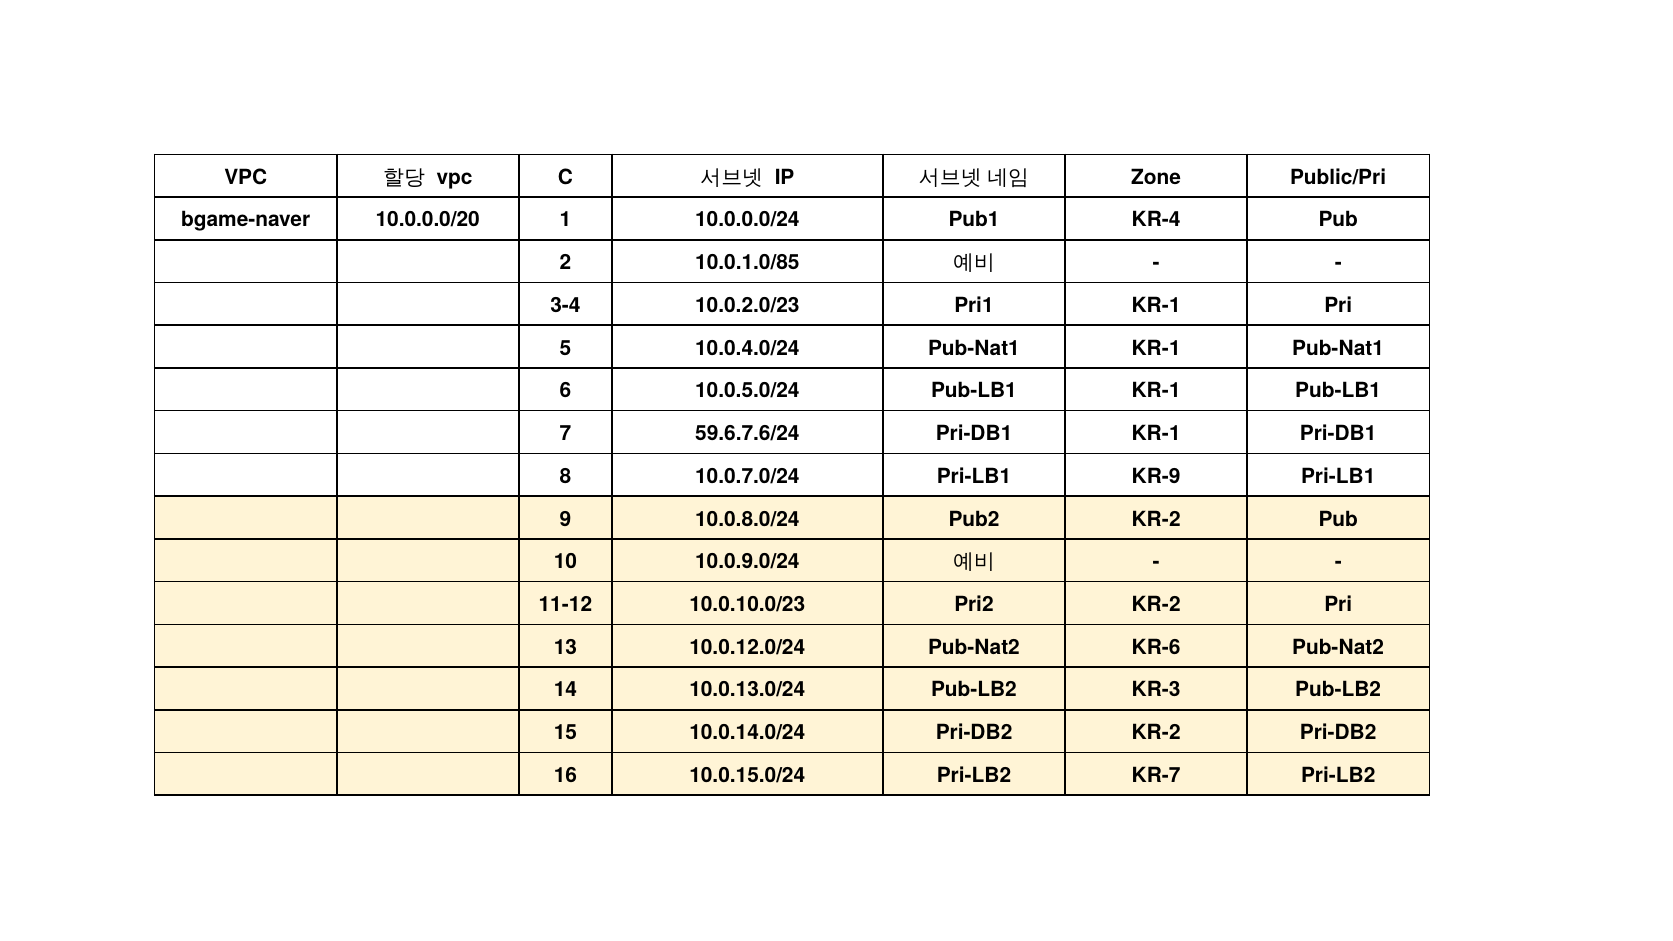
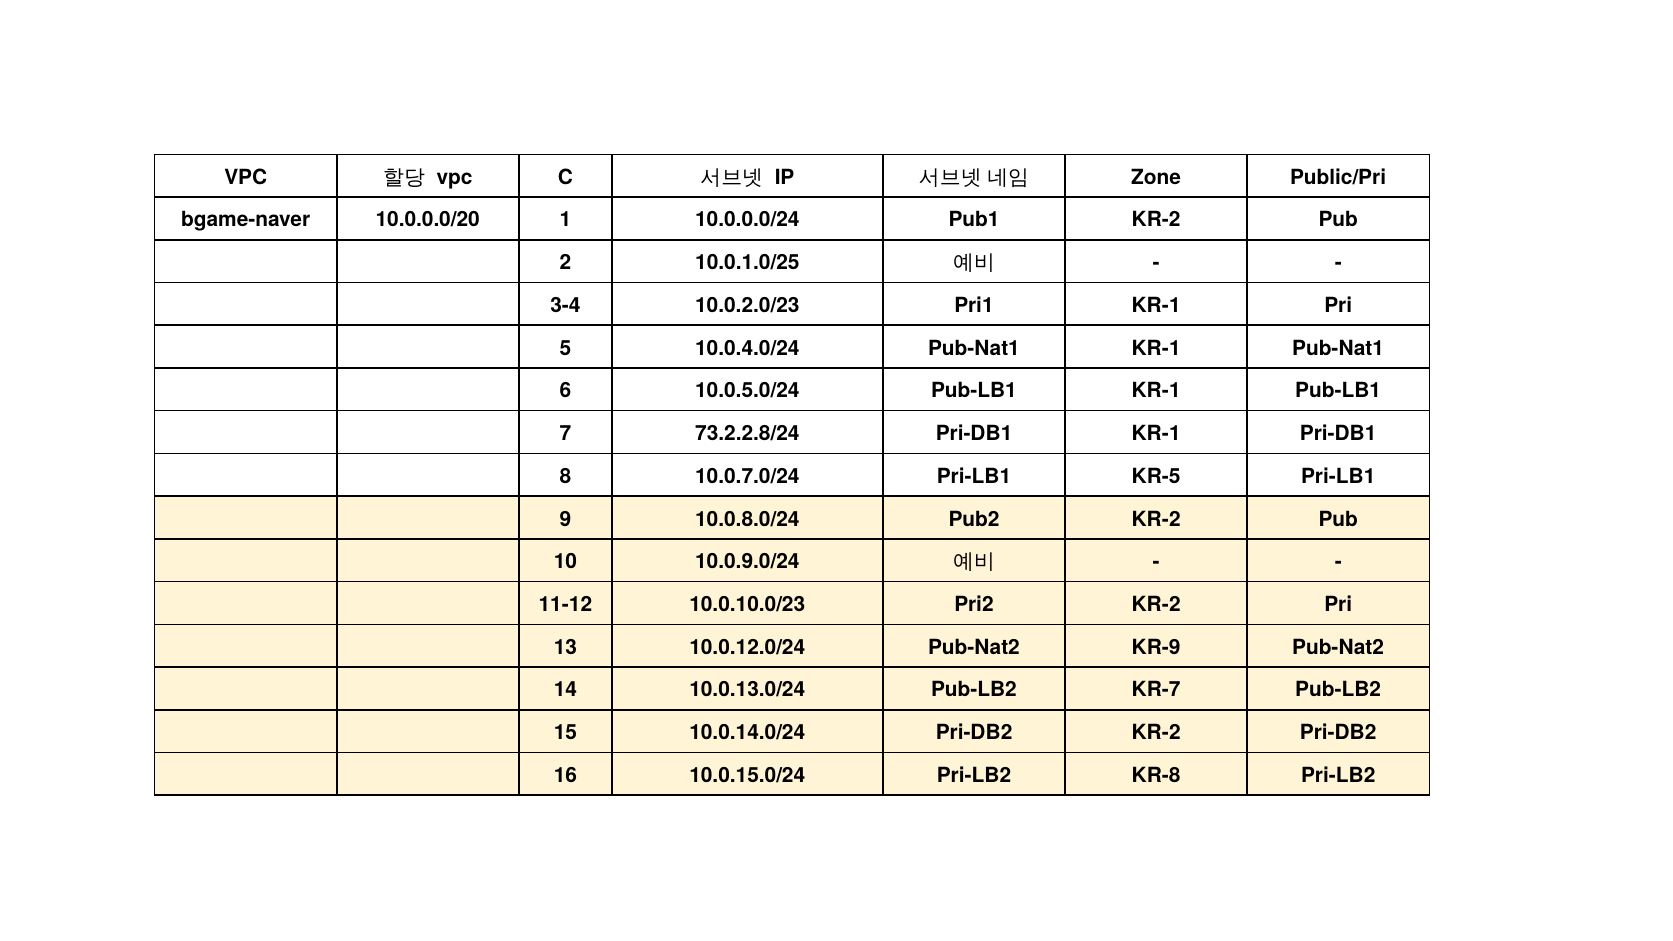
Pub1 KR-4: KR-4 -> KR-2 (1156, 220)
10.0.1.0/85: 10.0.1.0/85 -> 10.0.1.0/25 (747, 263)
59.6.7.6/24: 59.6.7.6/24 -> 73.2.2.8/24 (747, 434)
KR-9: KR-9 -> KR-5 (1156, 476)
KR-6: KR-6 -> KR-9 (1156, 647)
KR-3: KR-3 -> KR-7 (1156, 690)
KR-7: KR-7 -> KR-8 (1156, 776)
